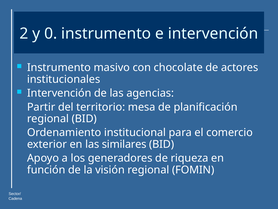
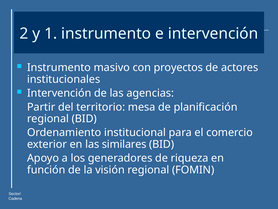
0: 0 -> 1 (51, 34)
chocolate: chocolate -> proyectos (178, 67)
